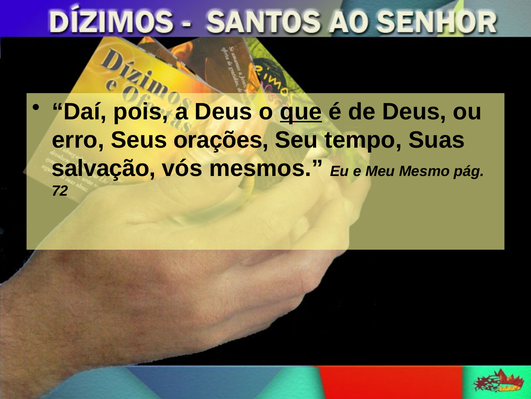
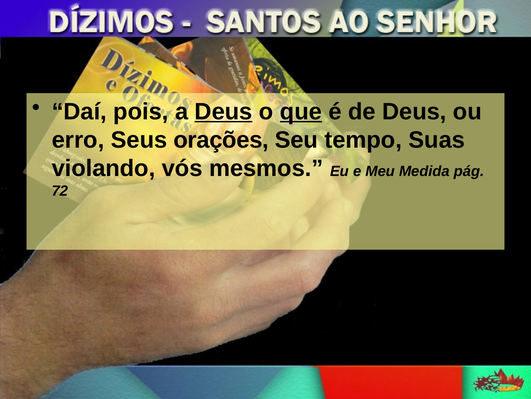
Deus underline: none -> present (224, 111)
salvação: salvação -> violando (104, 168)
Mesmo: Mesmo -> Medida (424, 171)
